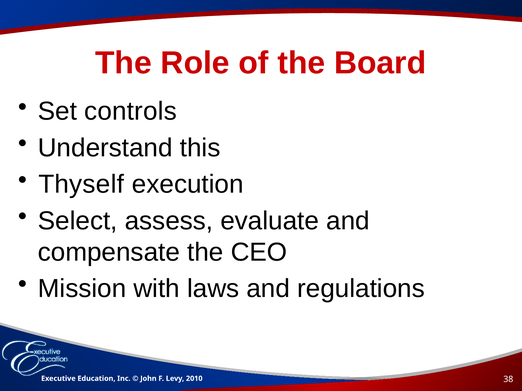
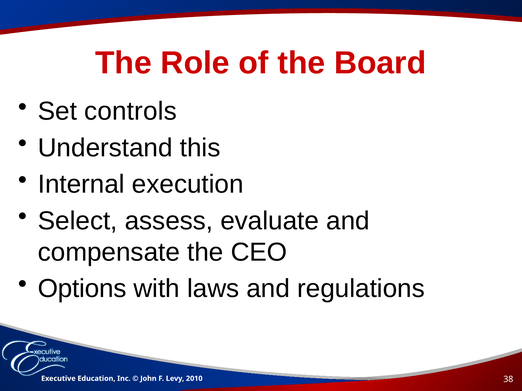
Thyself: Thyself -> Internal (81, 185)
Mission: Mission -> Options (82, 289)
